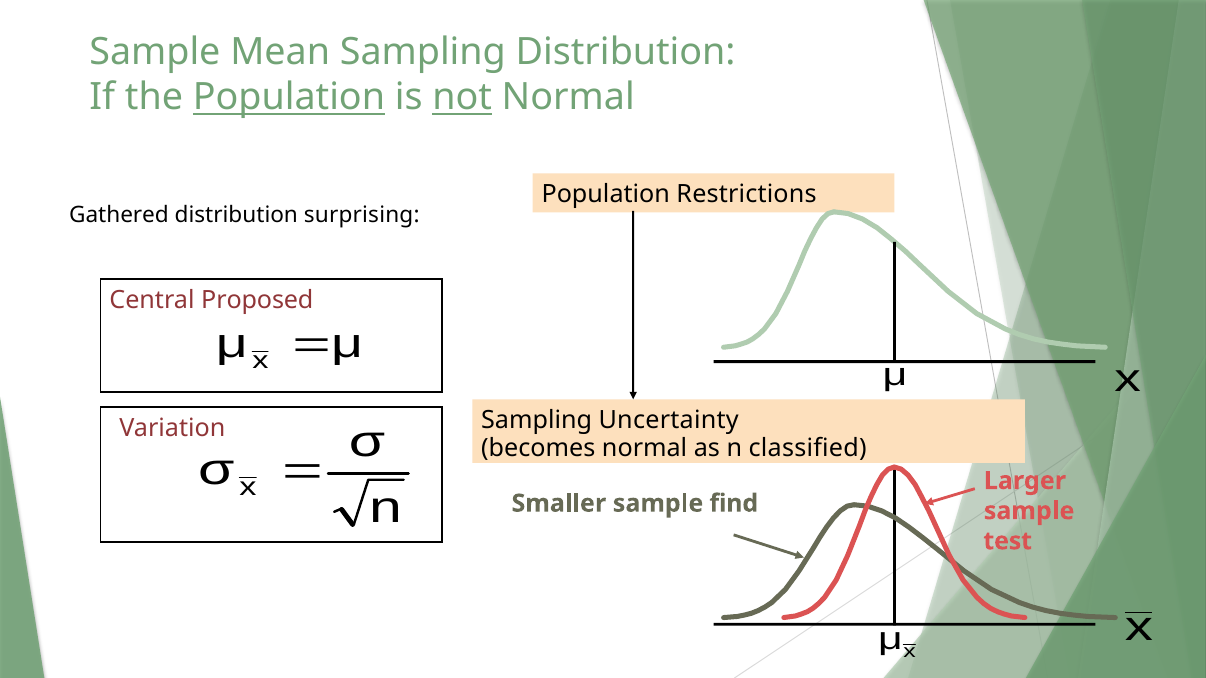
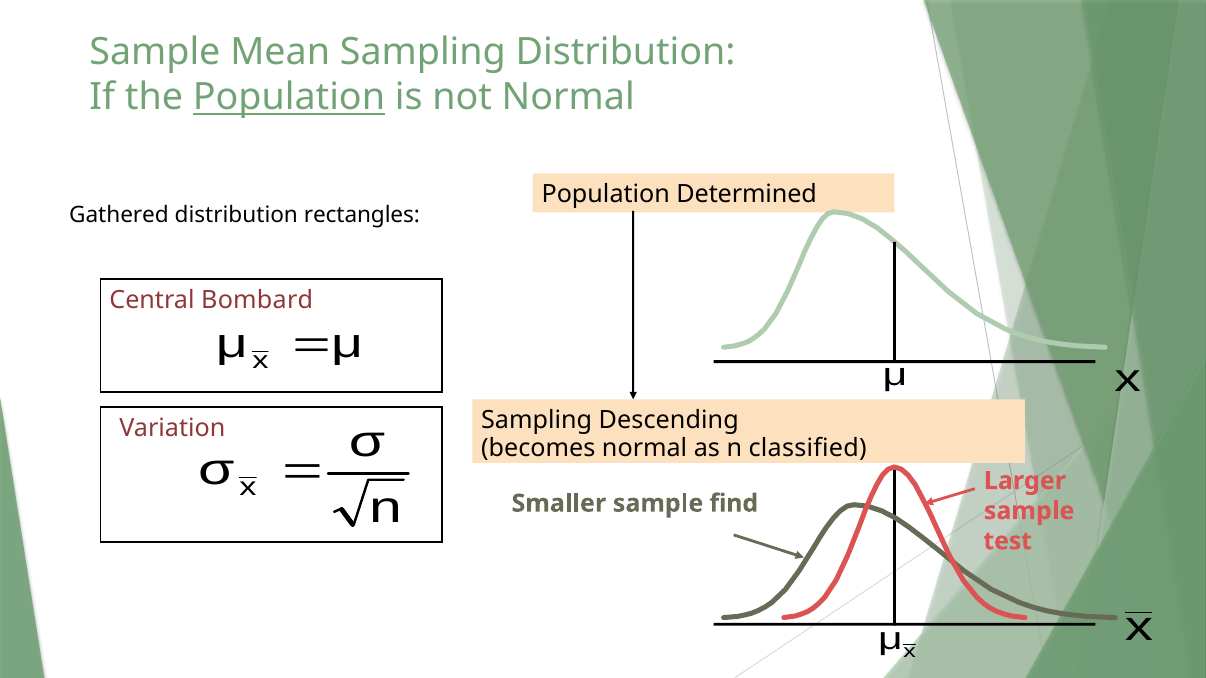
not underline: present -> none (462, 98)
Restrictions: Restrictions -> Determined (747, 195)
surprising: surprising -> rectangles (362, 215)
Proposed: Proposed -> Bombard (257, 300)
Uncertainty: Uncertainty -> Descending (669, 421)
